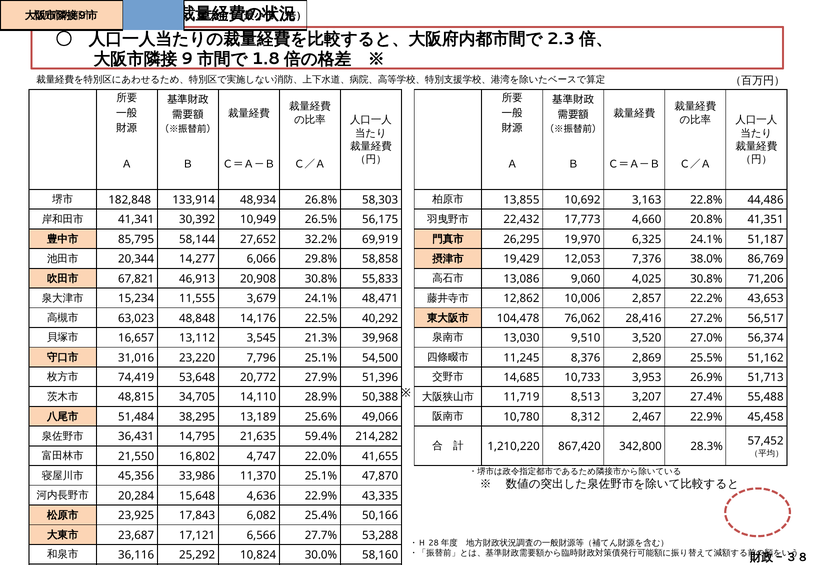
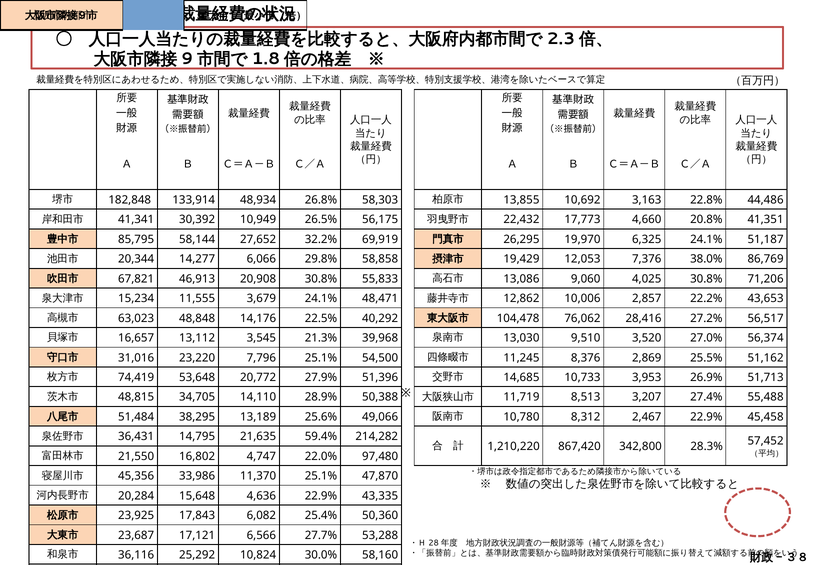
41,655: 41,655 -> 97,480 (380, 456)
50,166: 50,166 -> 50,360 (380, 515)
